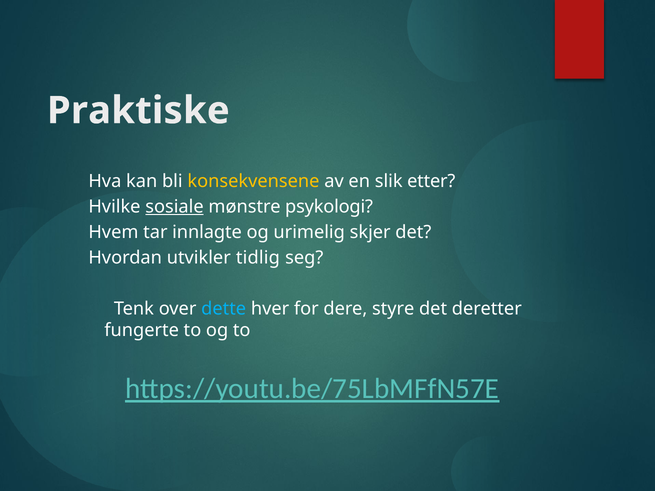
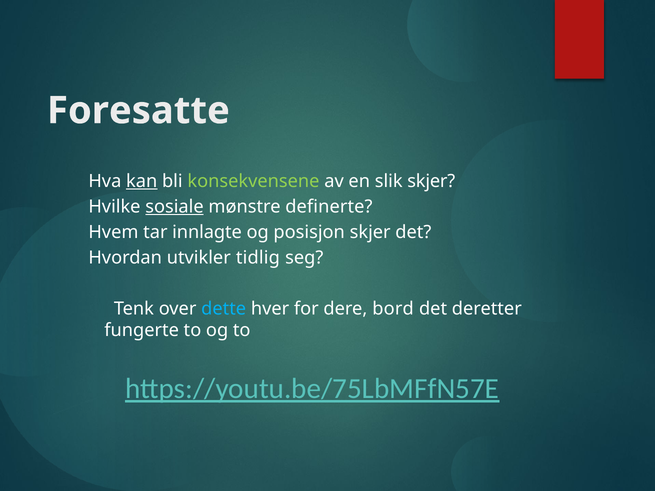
Praktiske: Praktiske -> Foresatte (138, 111)
kan underline: none -> present (142, 181)
konsekvensene colour: yellow -> light green (253, 181)
slik etter: etter -> skjer (431, 181)
psykologi: psykologi -> definerte (329, 207)
urimelig: urimelig -> posisjon (309, 232)
styre: styre -> bord (393, 309)
